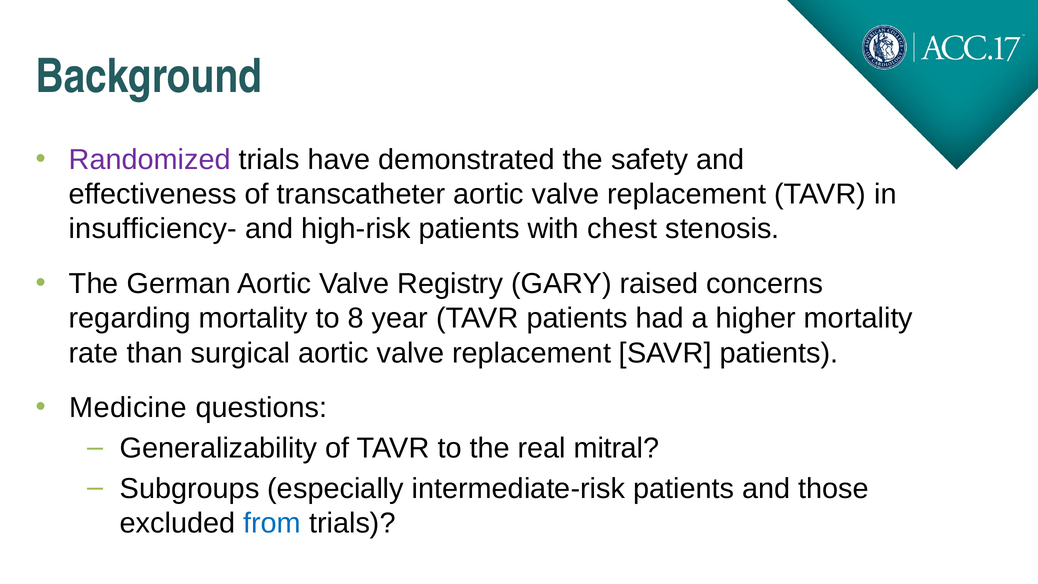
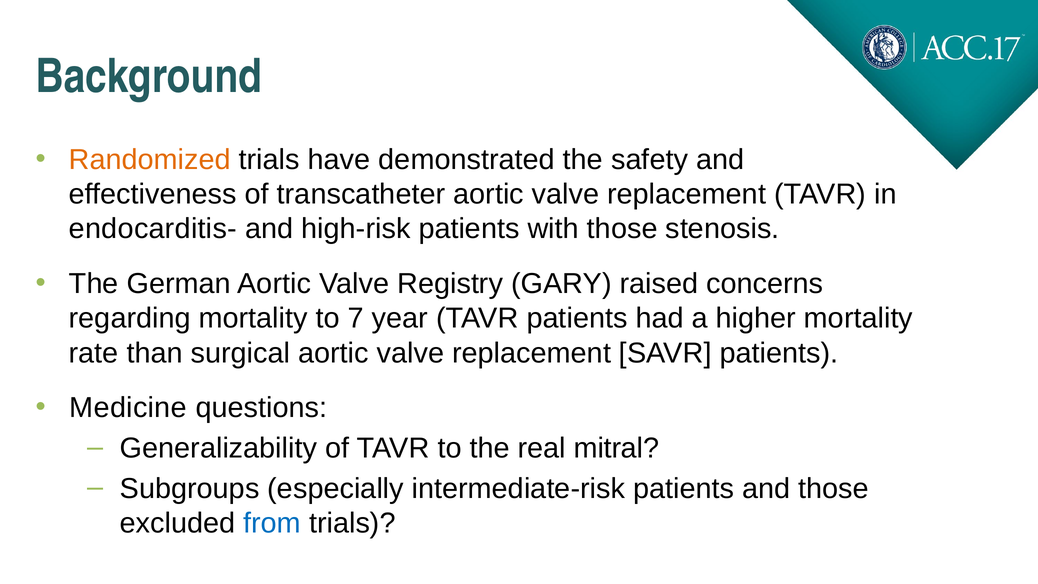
Randomized colour: purple -> orange (150, 160)
insufficiency-: insufficiency- -> endocarditis- (153, 229)
with chest: chest -> those (622, 229)
8: 8 -> 7 (356, 318)
